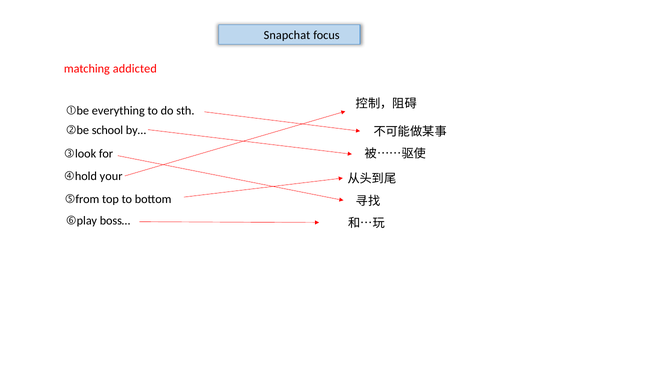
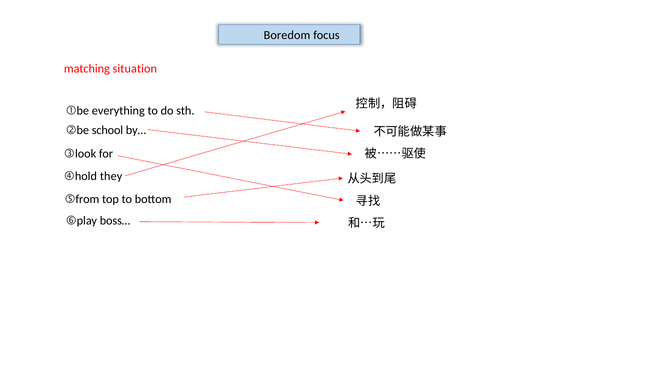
Snapchat: Snapchat -> Boredom (287, 35)
addicted: addicted -> situation (135, 69)
your: your -> they (111, 176)
